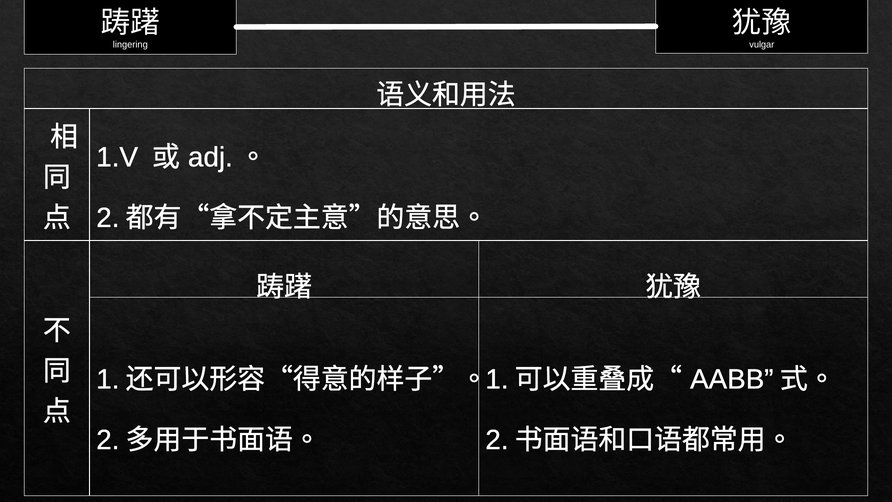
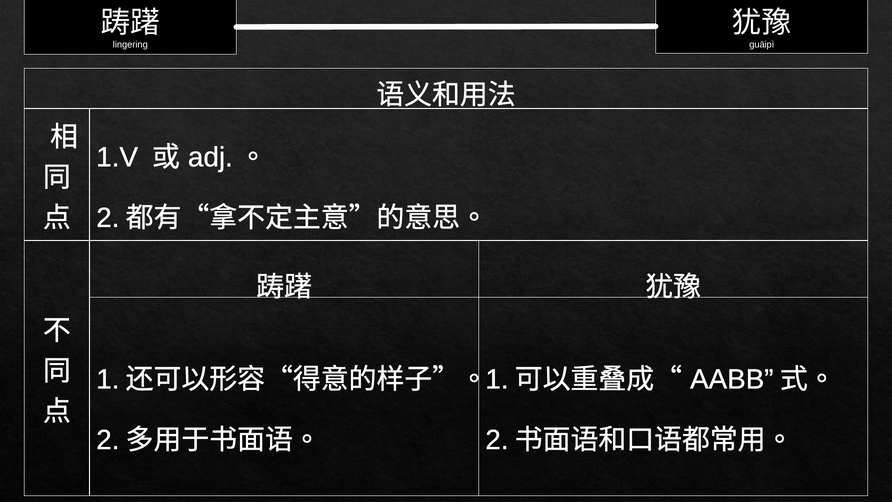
vulgar: vulgar -> guāipì (762, 45)
